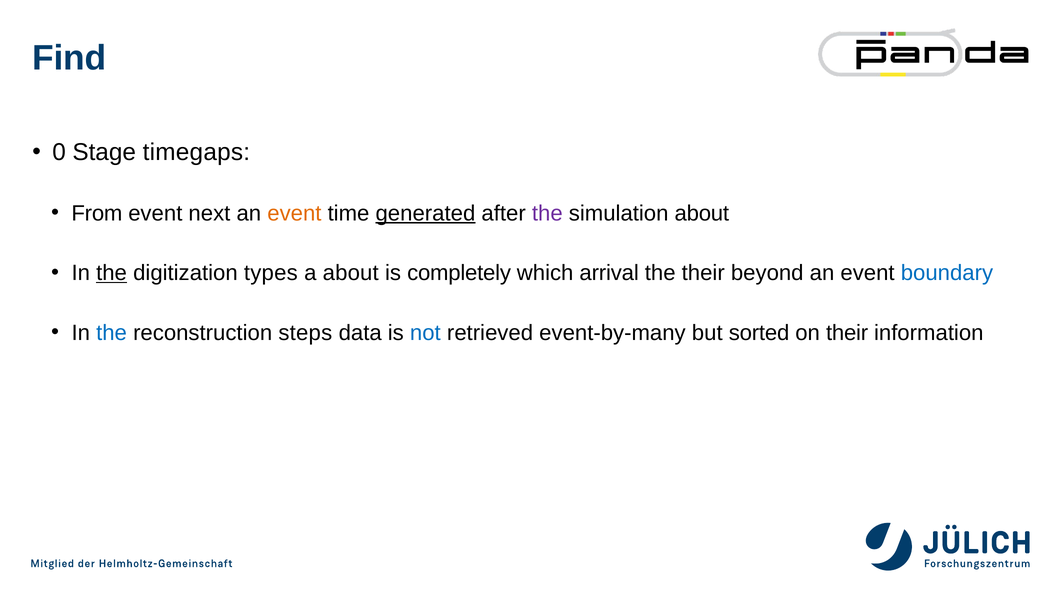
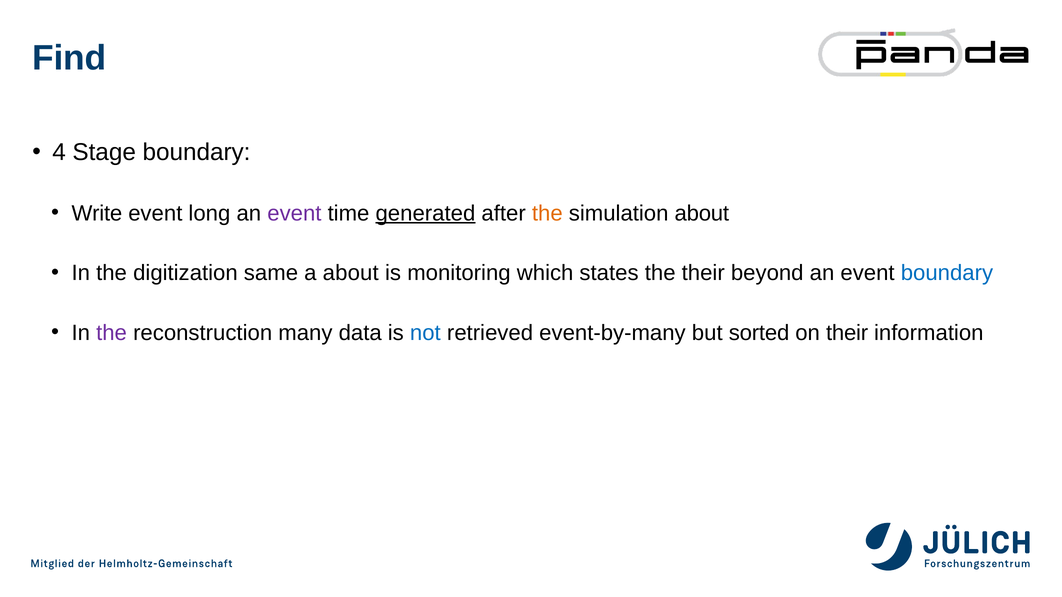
0: 0 -> 4 (59, 153)
Stage timegaps: timegaps -> boundary (197, 153)
From: From -> Write (97, 213)
next: next -> long (209, 213)
event colour: orange -> purple (294, 213)
the colour: purple -> orange (547, 213)
the underline: present -> none (112, 273)
types: types -> same (271, 273)
completely: completely -> monitoring (459, 273)
arrival: arrival -> states (609, 273)
the colour: blue -> purple (112, 333)
steps: steps -> many (305, 333)
